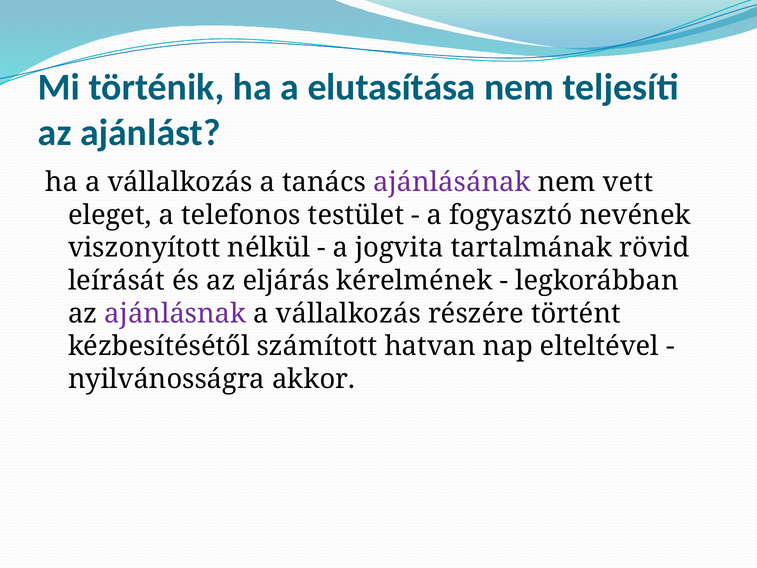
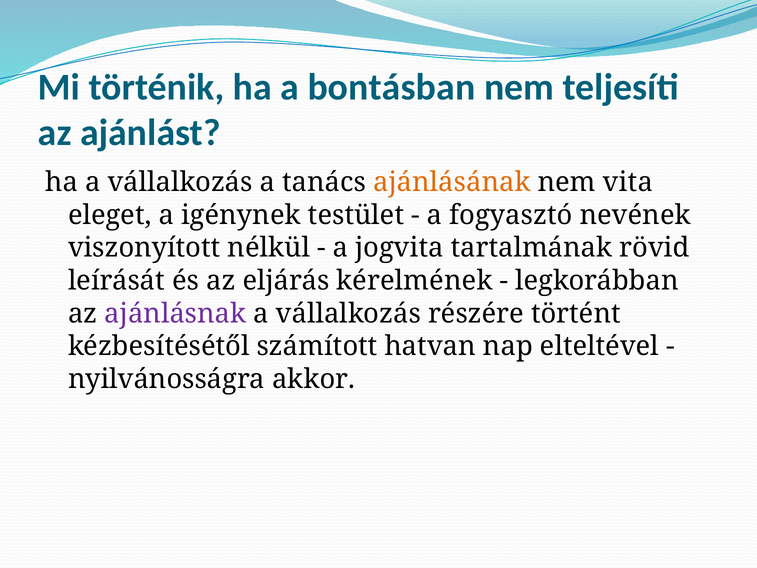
elutasítása: elutasítása -> bontásban (391, 87)
ajánlásának colour: purple -> orange (452, 182)
vett: vett -> vita (628, 182)
telefonos: telefonos -> igénynek (241, 215)
